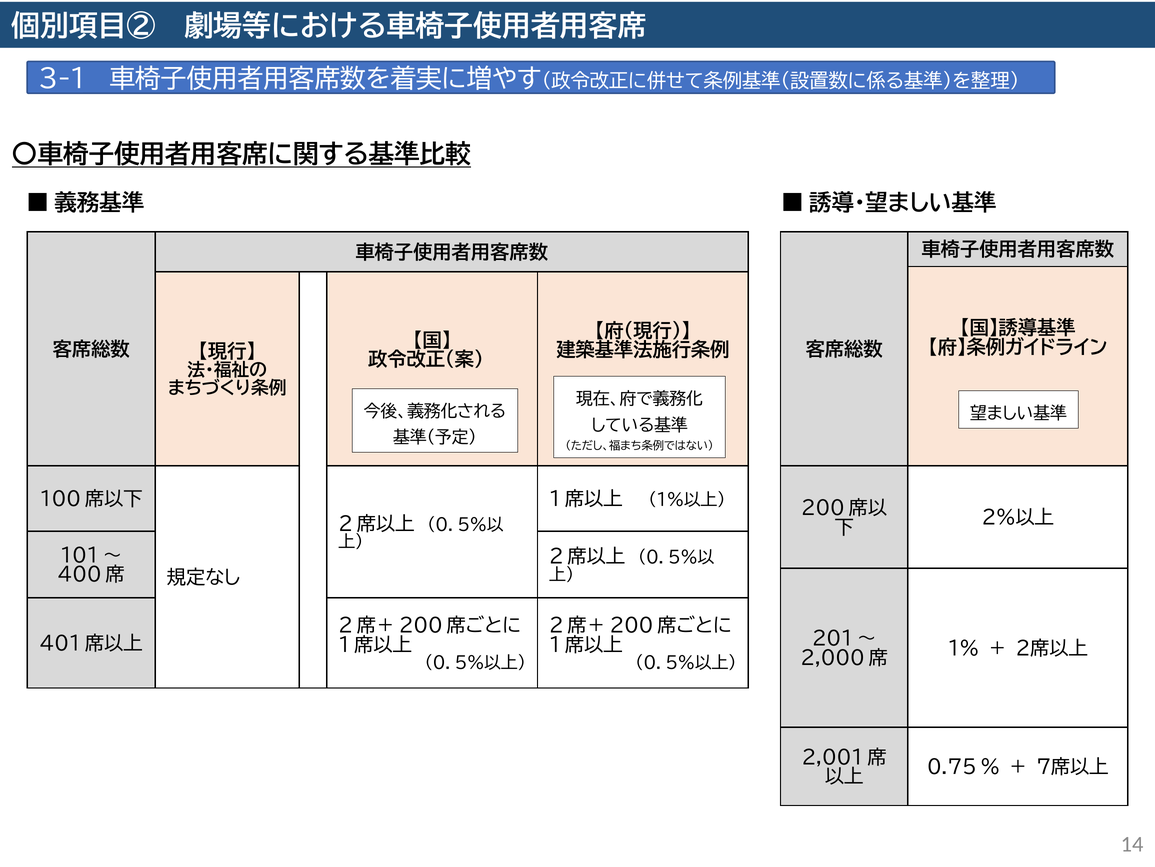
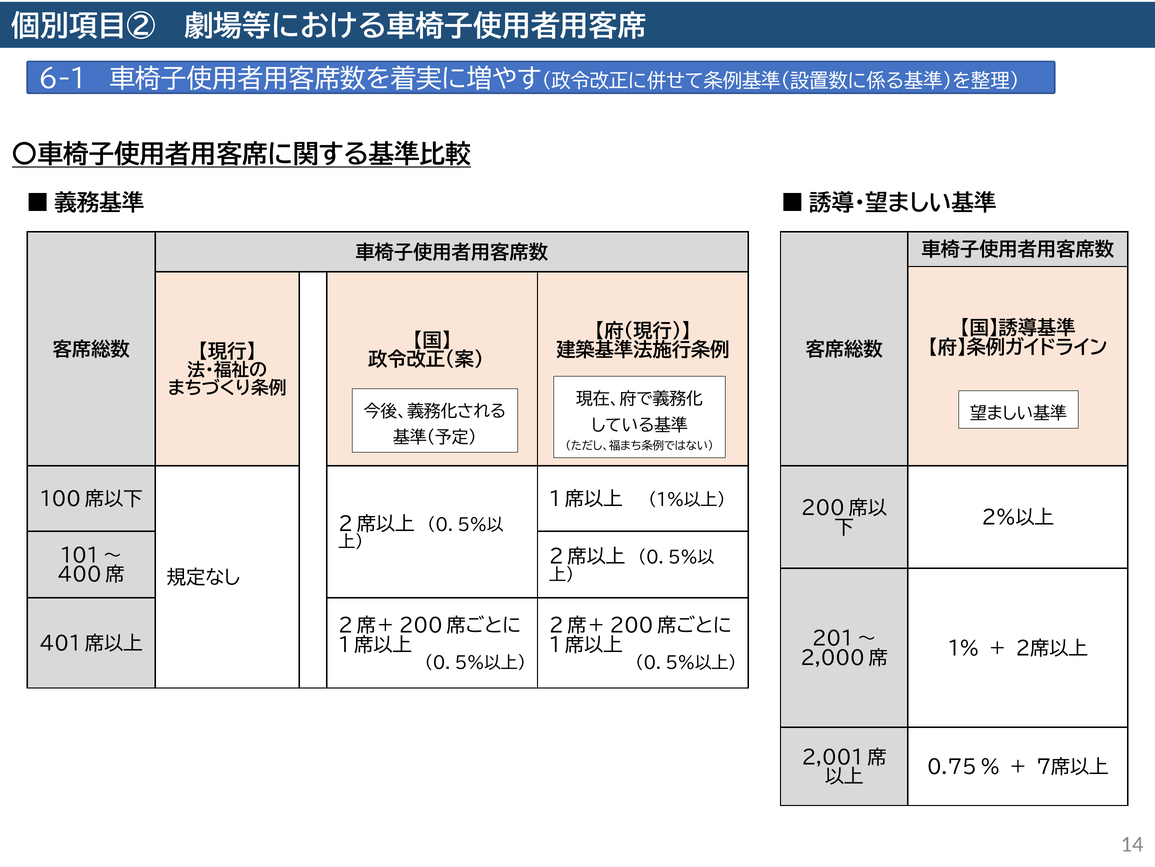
3-1: 3-1 -> 6-1 (63, 79)
